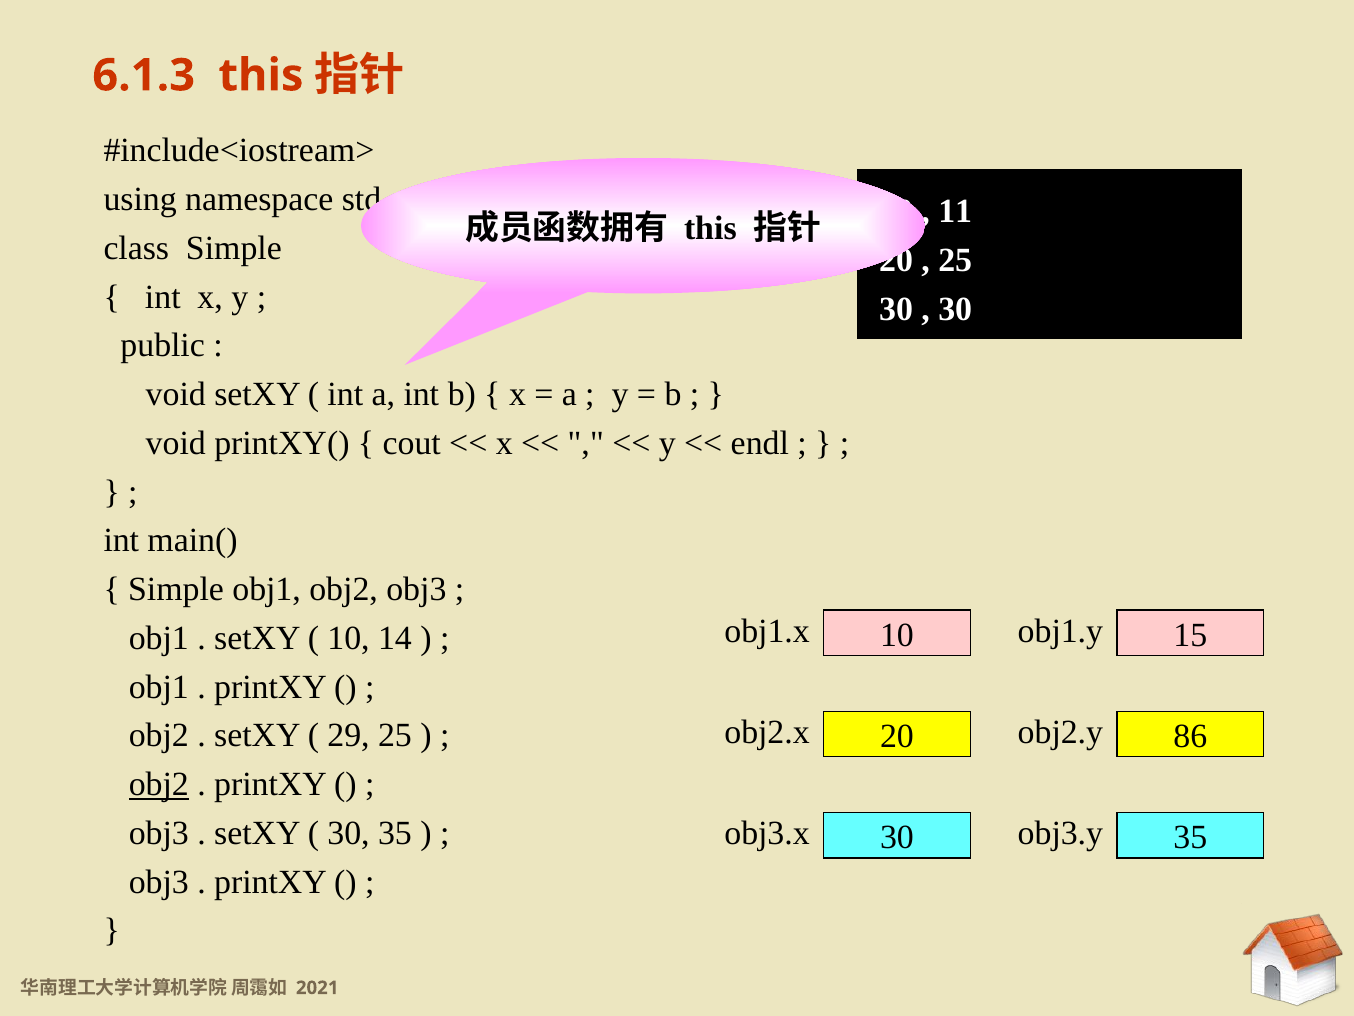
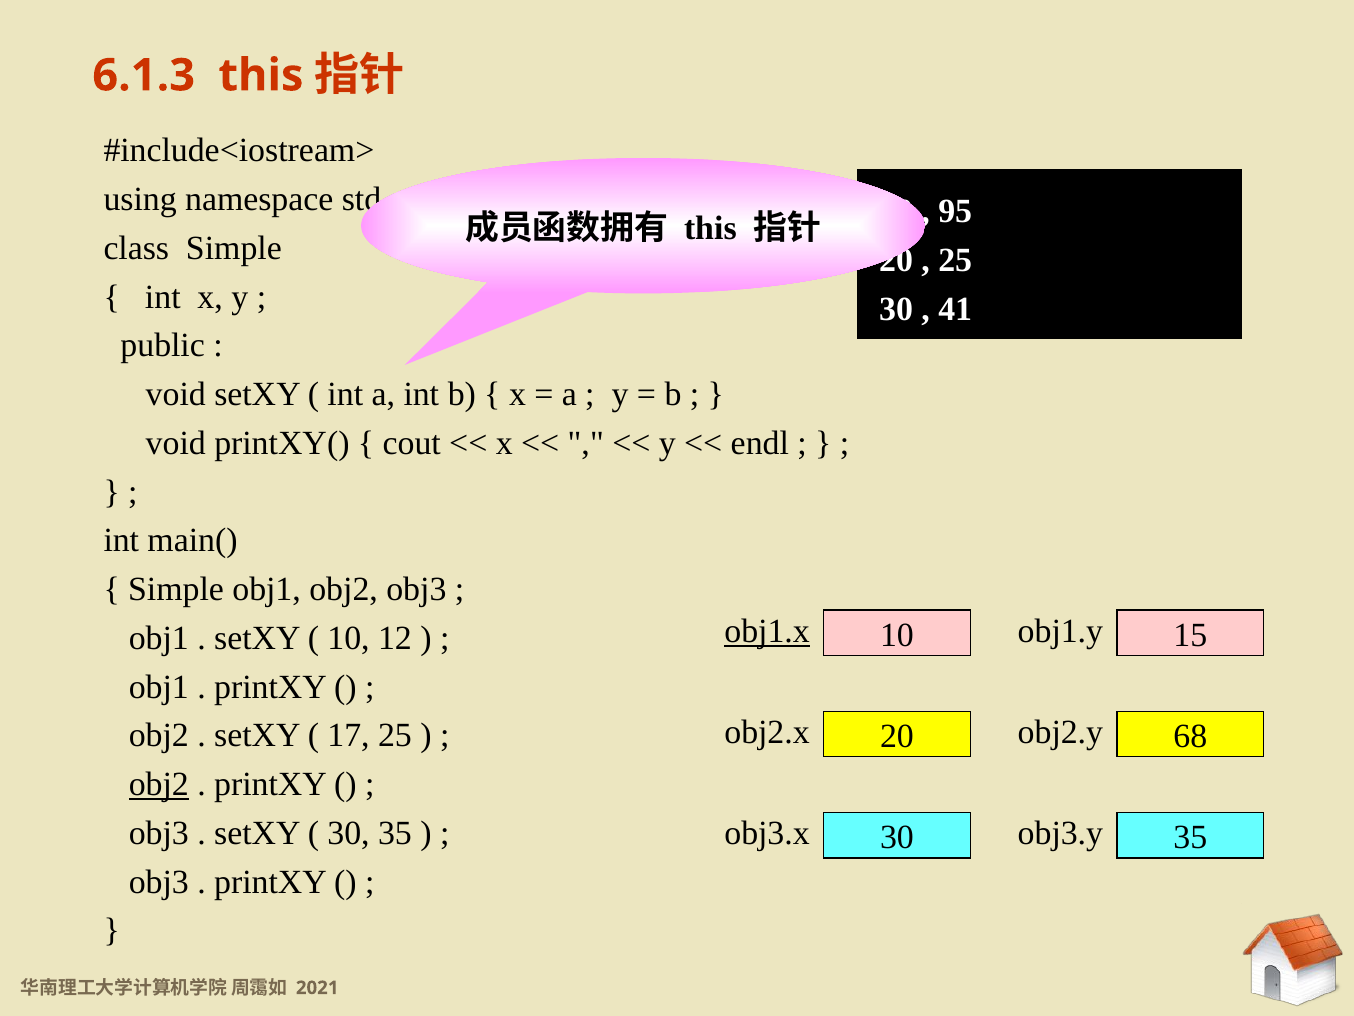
11: 11 -> 95 (955, 212)
30: 30 -> 41 (955, 309)
obj1.x underline: none -> present (767, 631)
14: 14 -> 12 (395, 638)
29: 29 -> 17 (349, 735)
86: 86 -> 68 (1190, 736)
